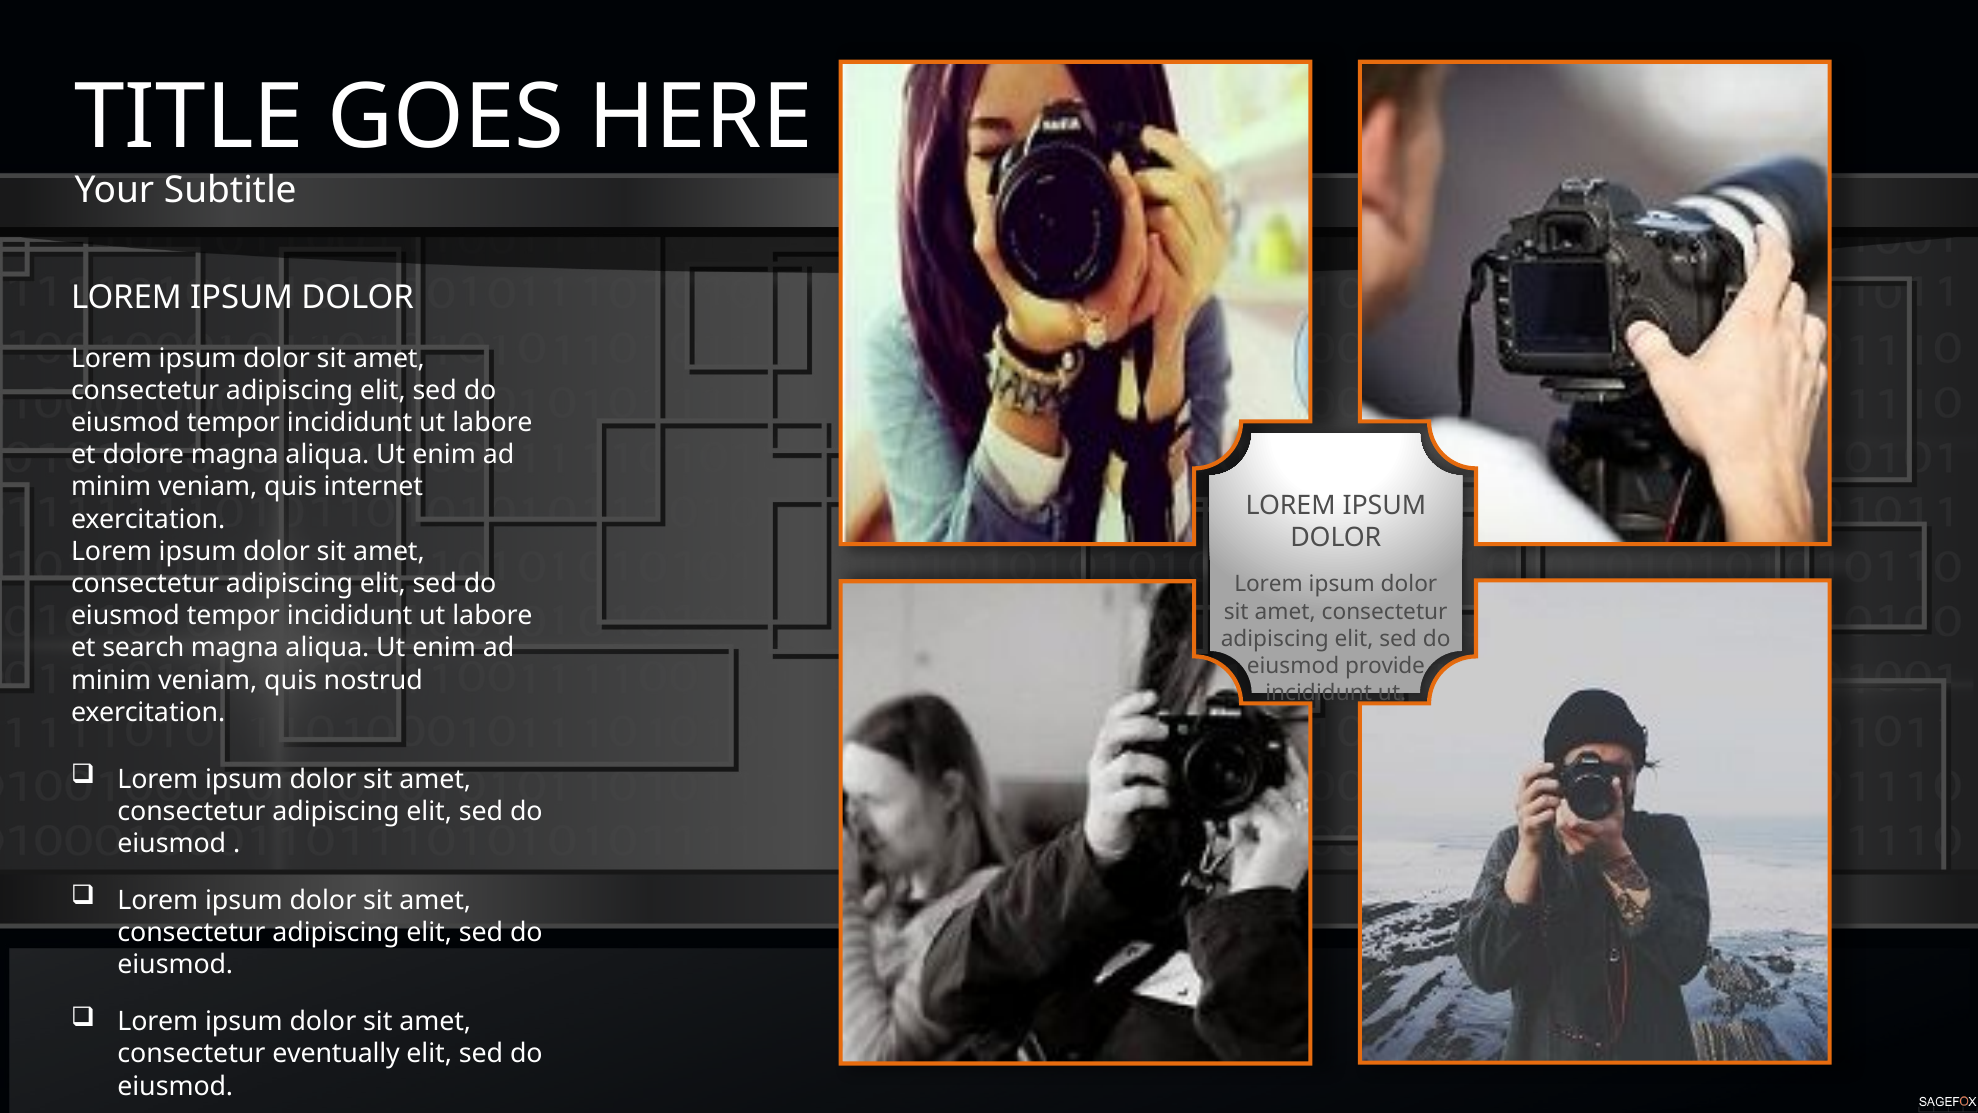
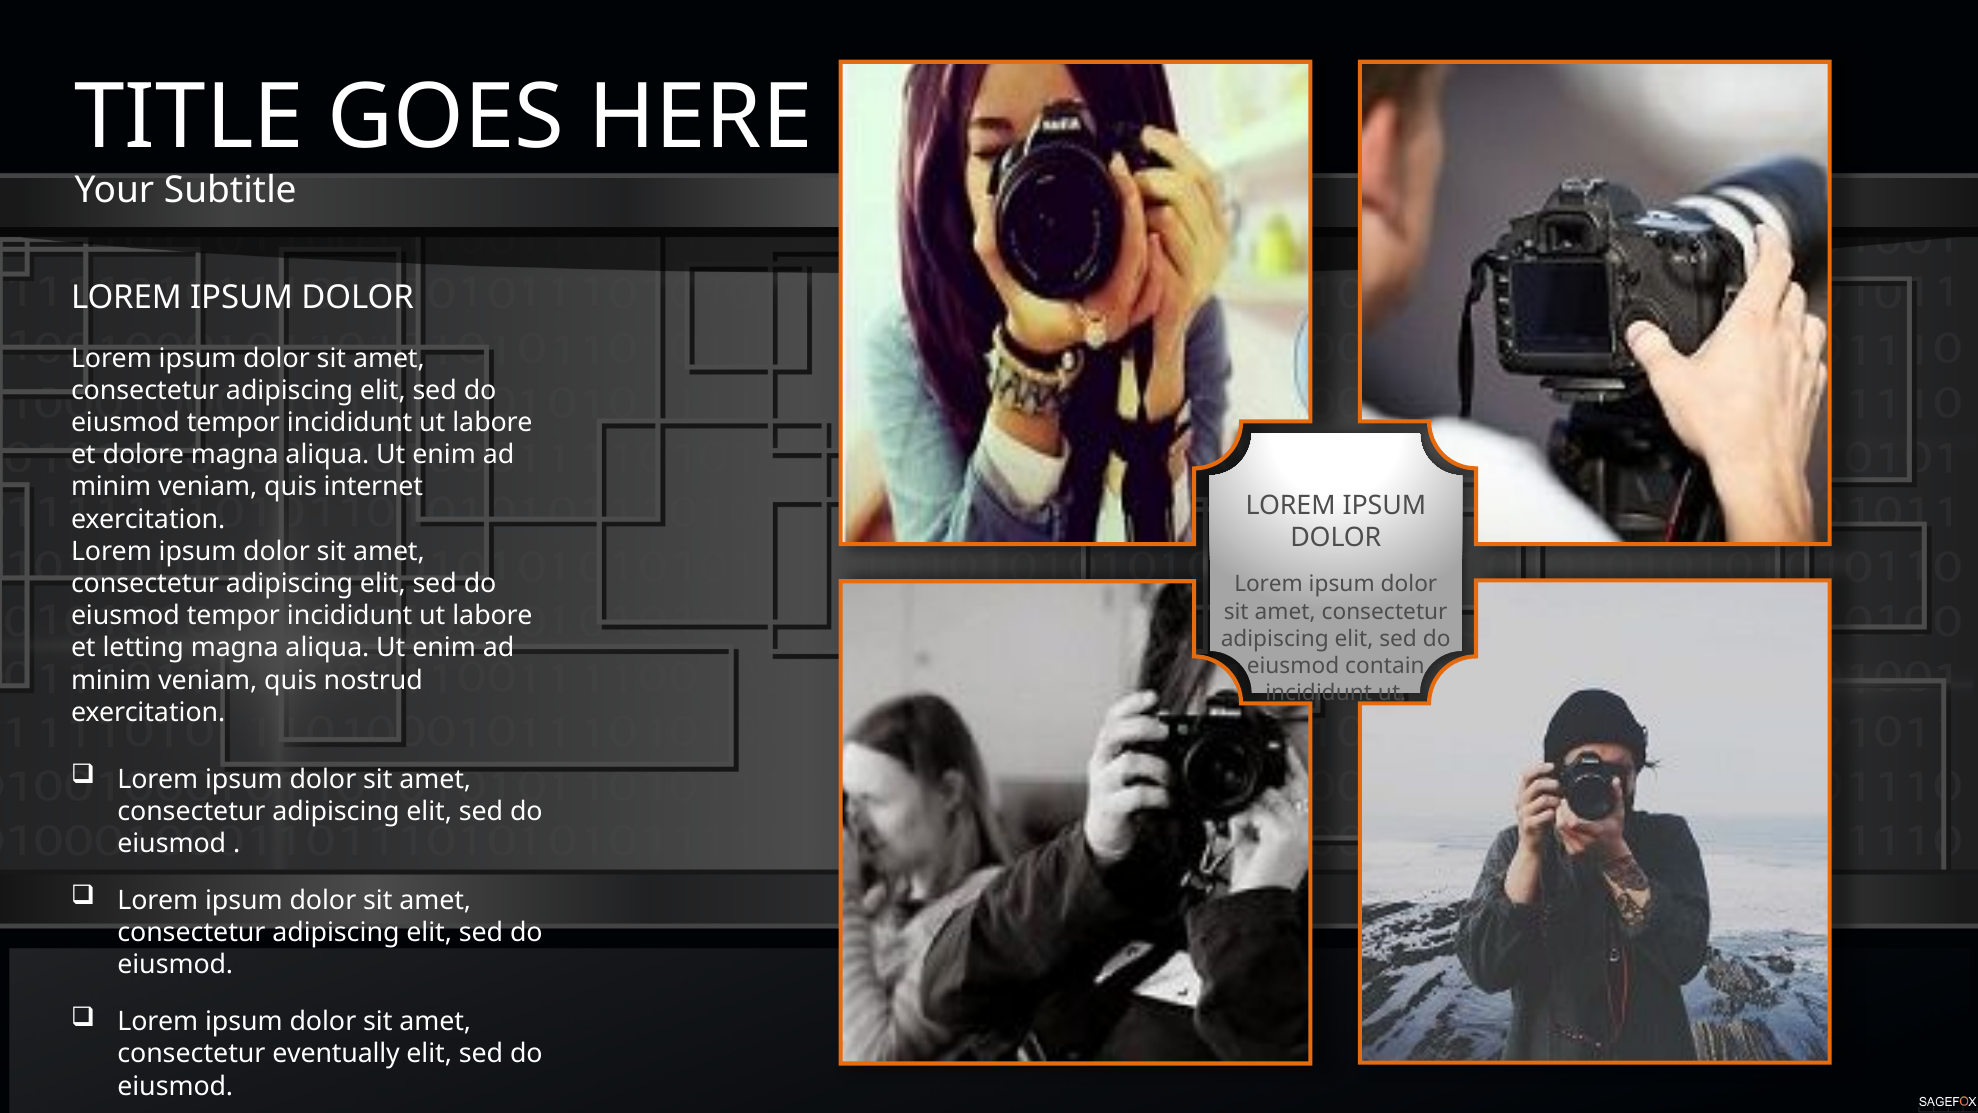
search: search -> letting (143, 648)
provide: provide -> contain (1385, 666)
